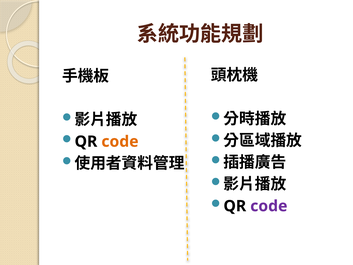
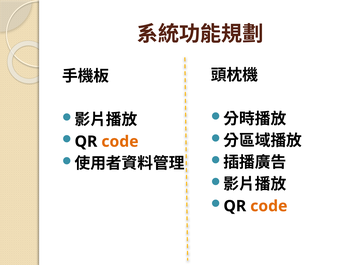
code colour: purple -> orange (269, 206)
